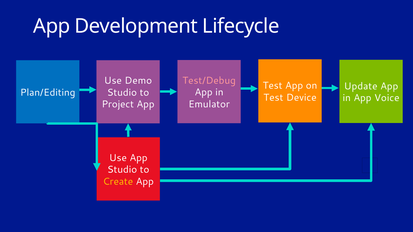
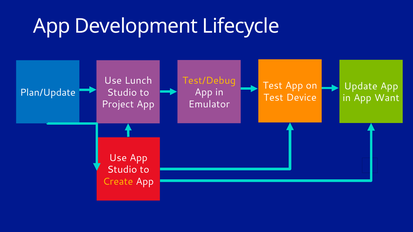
Test/Debug colour: pink -> yellow (209, 81)
Demo: Demo -> Lunch (138, 81)
Plan/Editing: Plan/Editing -> Plan/Update (48, 93)
Voice: Voice -> Want (387, 98)
